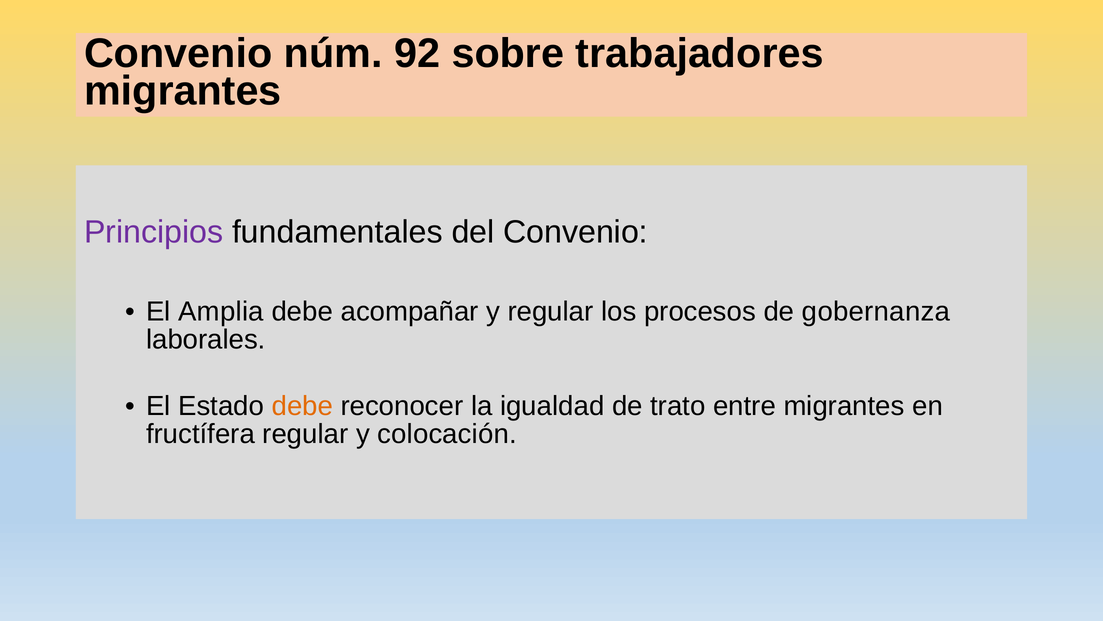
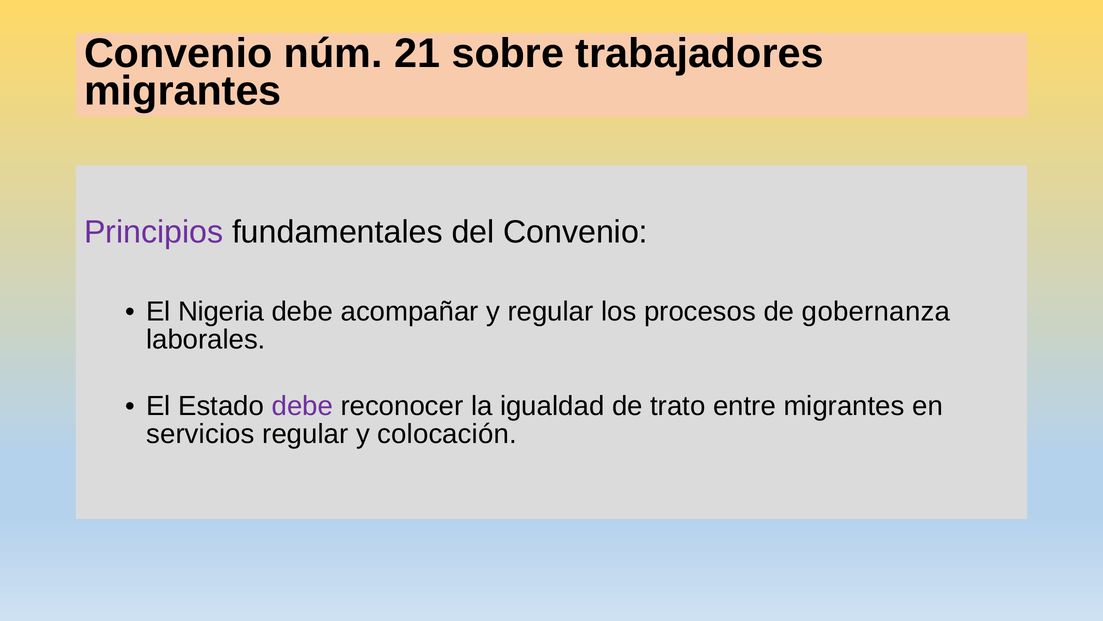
92: 92 -> 21 (417, 54)
Amplia: Amplia -> Nigeria (221, 311)
debe colour: orange -> purple (302, 406)
fructífera: fructífera -> servicios (200, 434)
